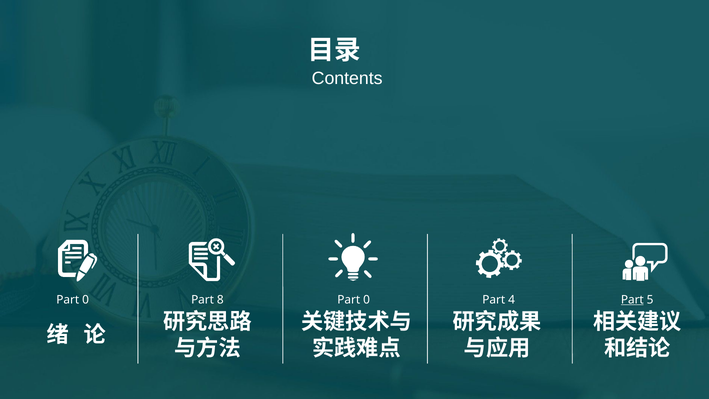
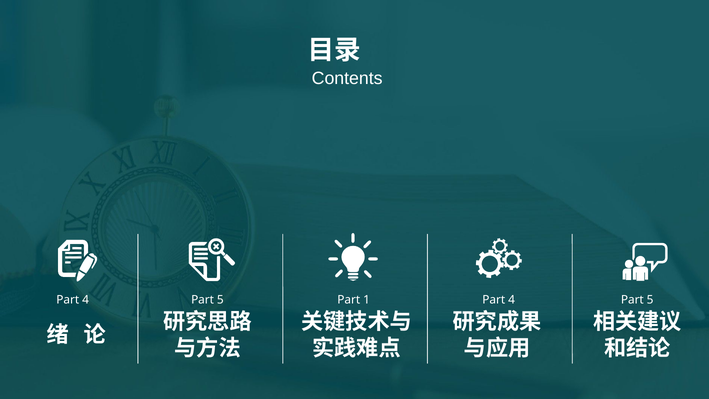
0: 0 -> 4 (86, 299)
8: 8 -> 5 (220, 299)
0: 0 -> 1 (367, 299)
Part underline: present -> none (632, 299)
